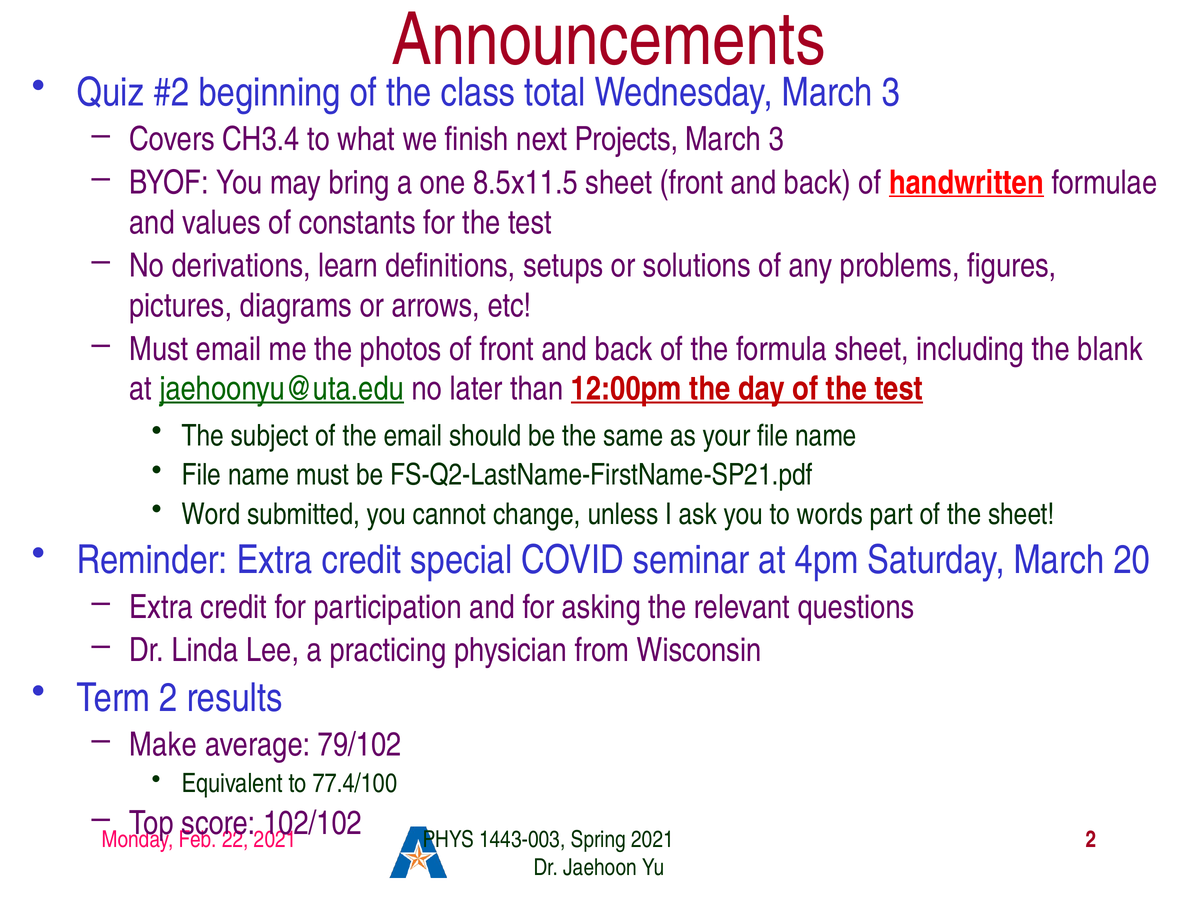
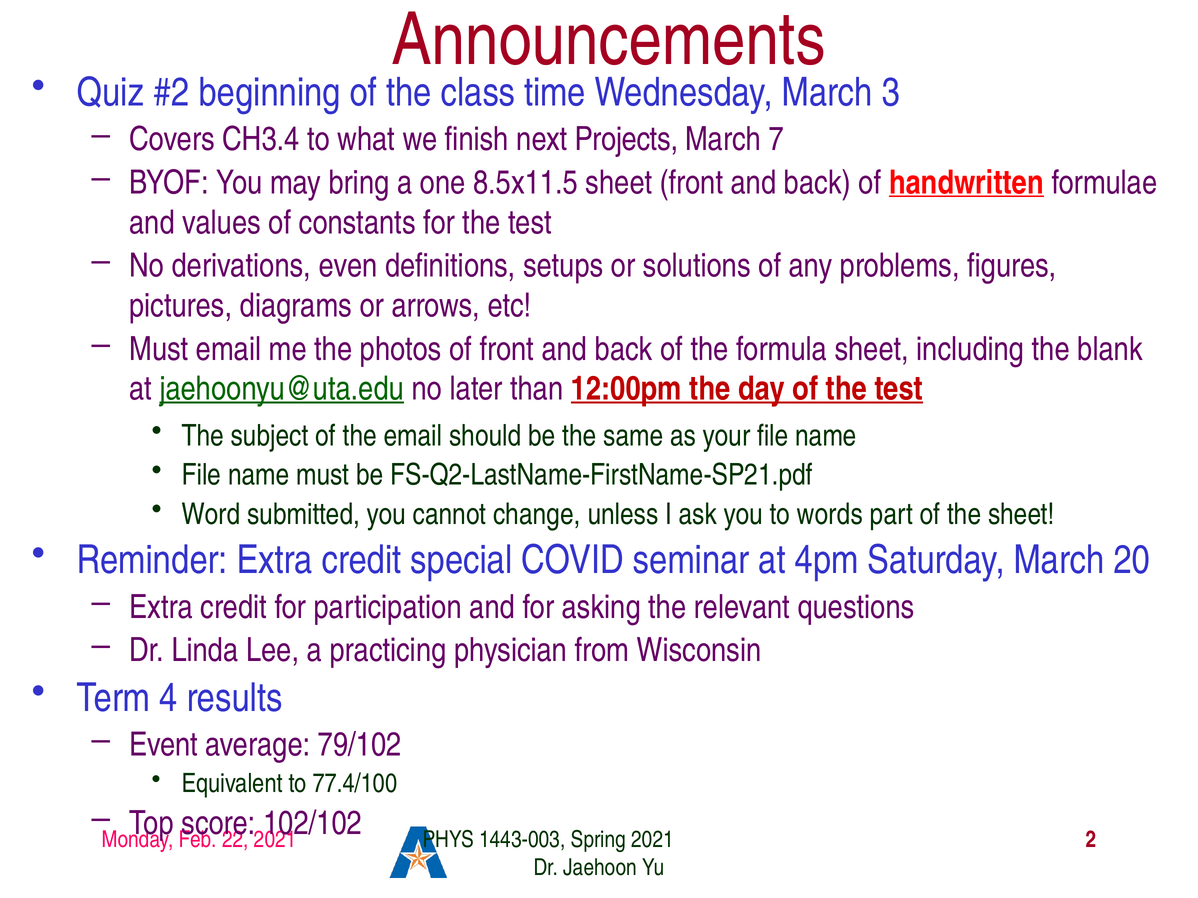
total: total -> time (555, 93)
3: 3 -> 7 (776, 139)
learn: learn -> even (348, 266)
Term 2: 2 -> 4 (168, 698)
Make: Make -> Event (164, 745)
